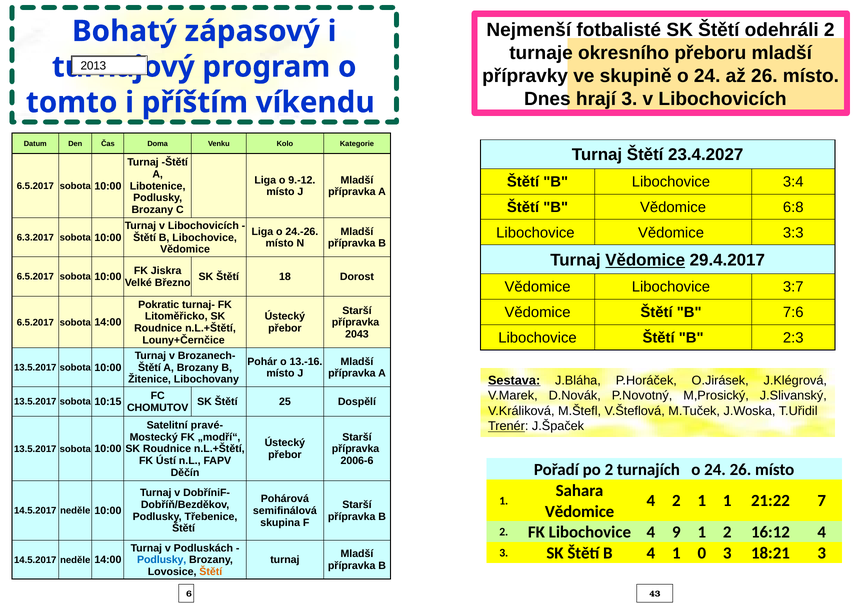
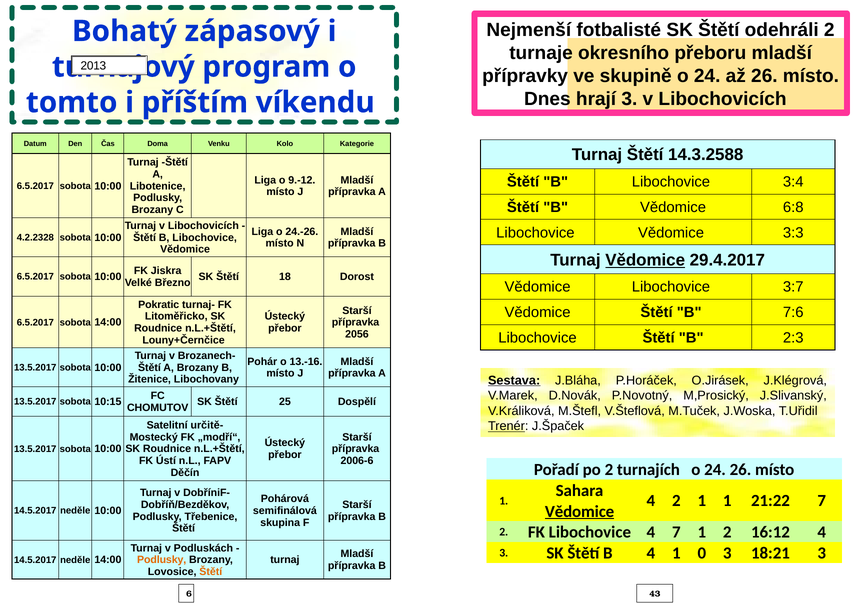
23.4.2027: 23.4.2027 -> 14.3.2588 (706, 155)
6.3.2017: 6.3.2017 -> 4.2.2328 (35, 238)
2043: 2043 -> 2056 (357, 334)
pravé-: pravé- -> určitě- (207, 425)
Vědomice underline: none -> present (580, 511)
4 9: 9 -> 7 (676, 532)
Podlusky colour: blue -> orange (162, 560)
